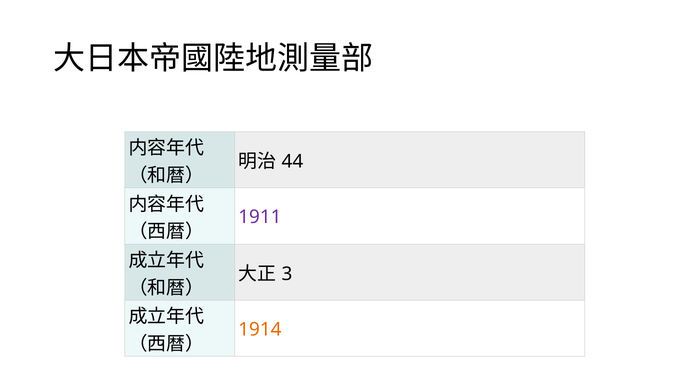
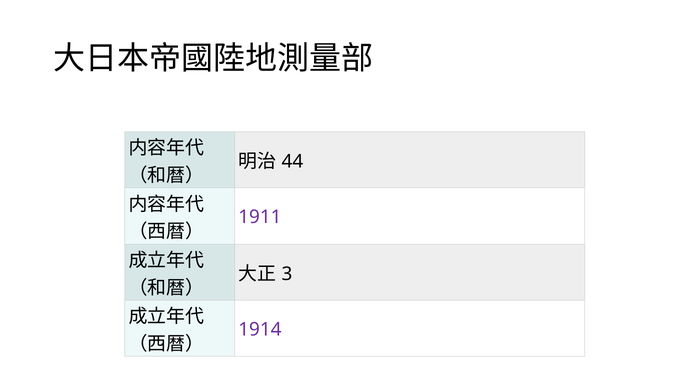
1914 colour: orange -> purple (260, 330)
